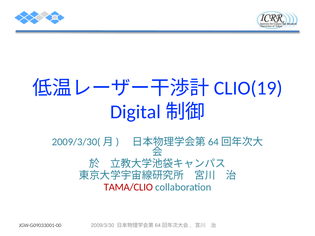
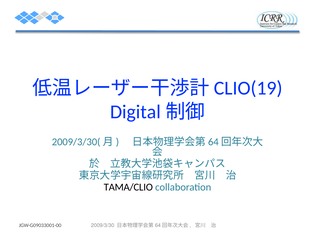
TAMA/CLIO colour: red -> black (128, 187)
